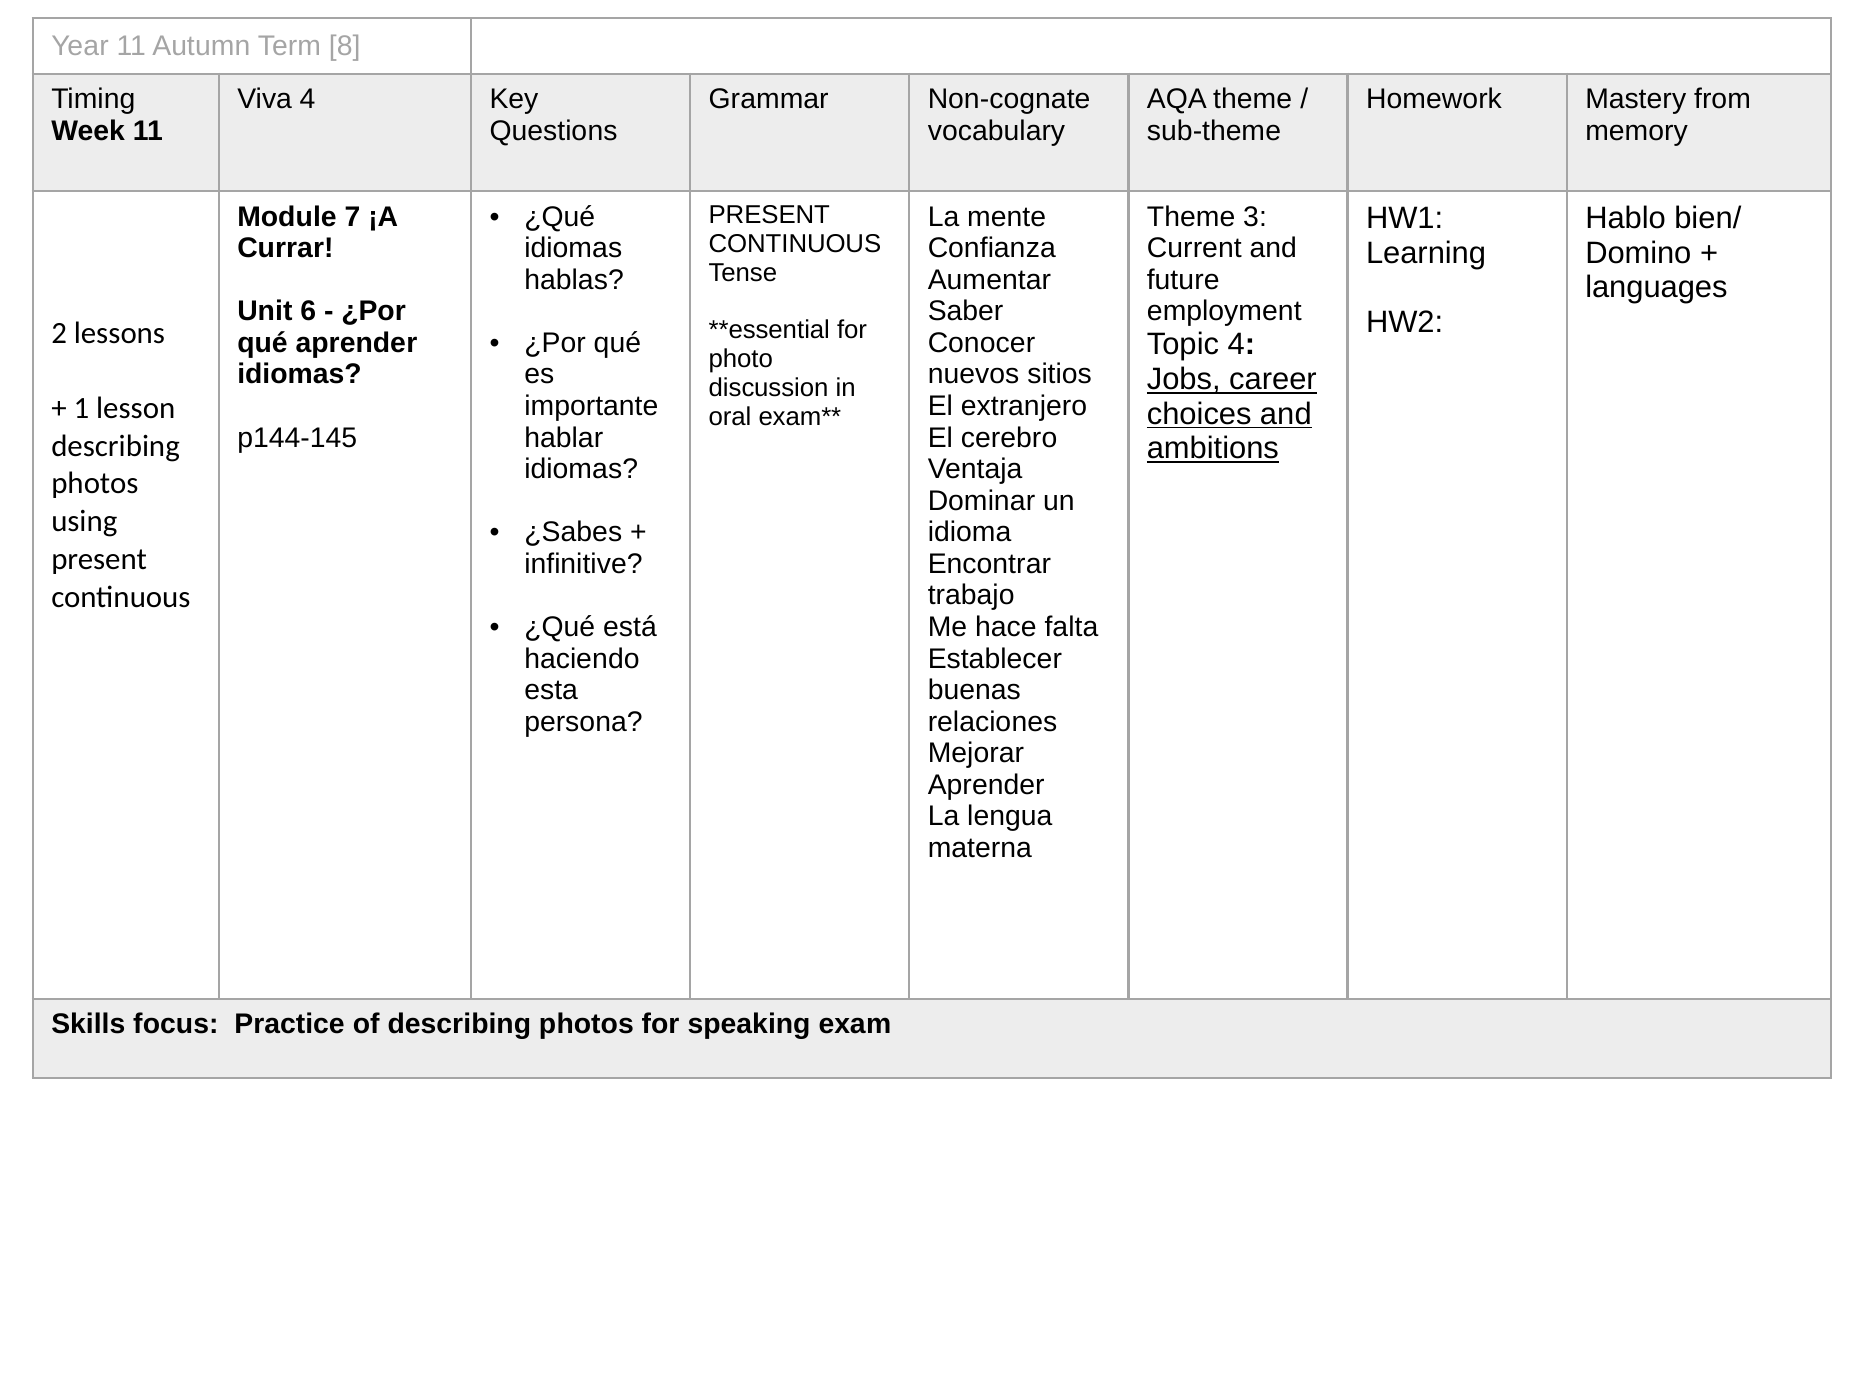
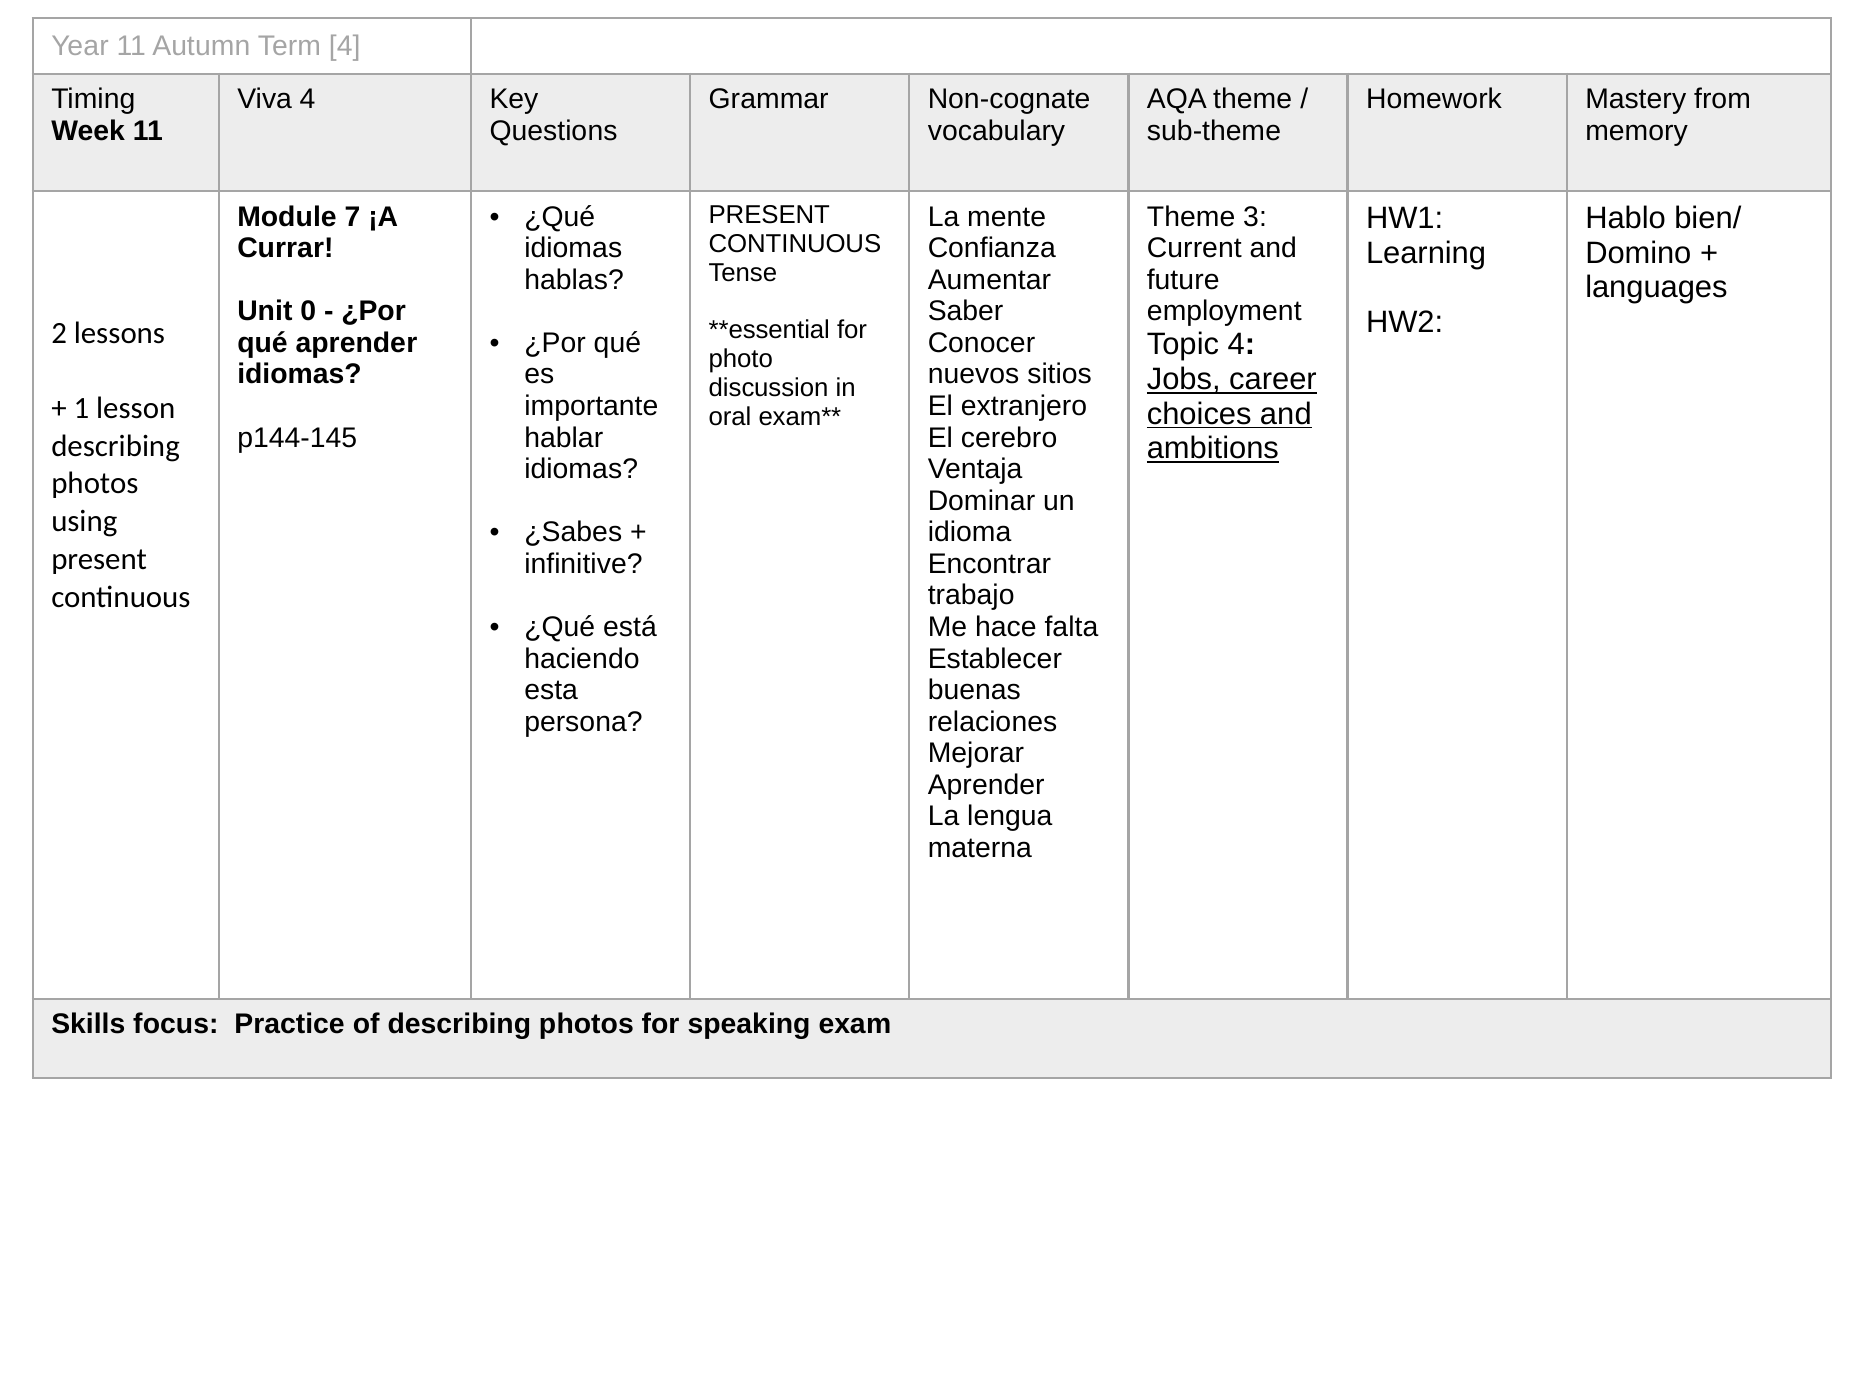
Term 8: 8 -> 4 (345, 46)
6: 6 -> 0 (308, 311)
